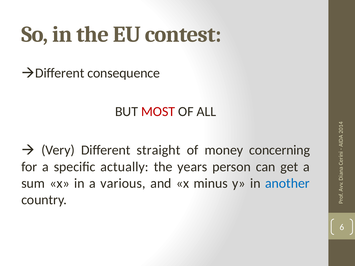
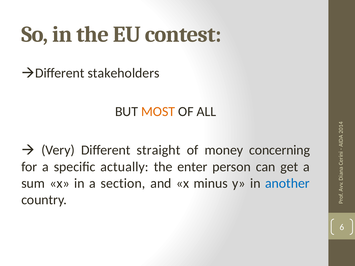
consequence: consequence -> stakeholders (124, 73)
MOST colour: red -> orange (158, 112)
years: years -> enter (192, 167)
various: various -> section (123, 183)
